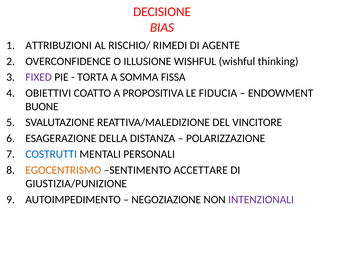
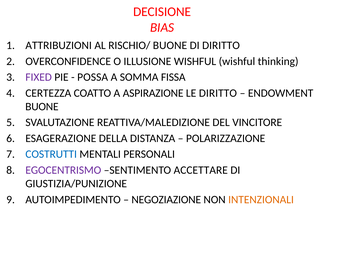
RISCHIO/ RIMEDI: RIMEDI -> BUONE (170, 45)
DI AGENTE: AGENTE -> DIRITTO (221, 45)
TORTA: TORTA -> POSSA (93, 77)
OBIETTIVI: OBIETTIVI -> CERTEZZA (48, 93)
PROPOSITIVA: PROPOSITIVA -> ASPIRAZIONE (153, 93)
LE FIDUCIA: FIDUCIA -> DIRITTO (218, 93)
EGOCENTRISMO colour: orange -> purple (63, 170)
INTENZIONALI colour: purple -> orange (261, 200)
